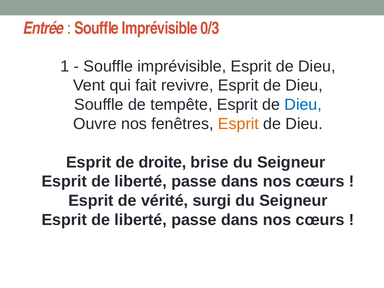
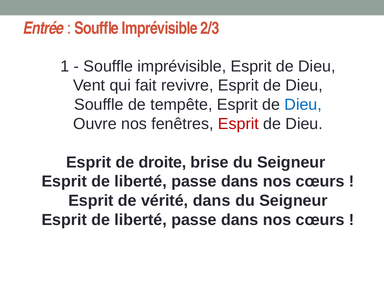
0/3: 0/3 -> 2/3 (210, 28)
Esprit colour: orange -> red (238, 124)
vérité surgi: surgi -> dans (212, 201)
